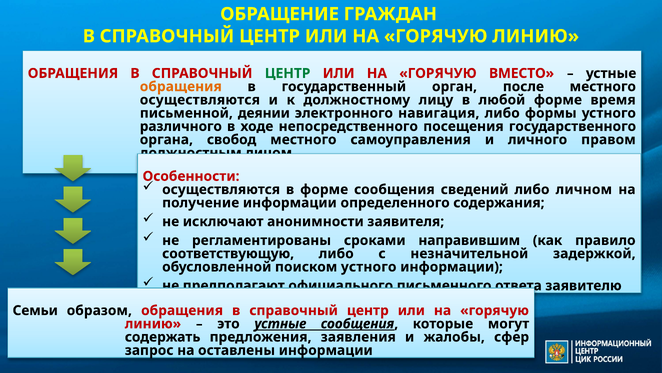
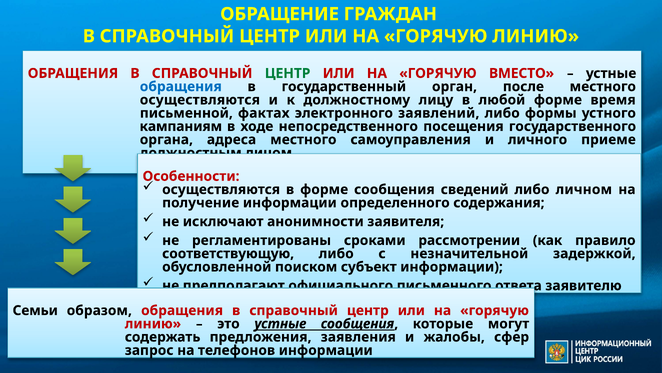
обращения colour: orange -> blue (181, 86)
деянии: деянии -> фактах (264, 113)
навигация: навигация -> заявлений (439, 113)
различного: различного -> кампаниям (181, 126)
свобод: свобод -> адреса (232, 139)
правом: правом -> приеме (608, 139)
направившим: направившим -> рассмотрении (469, 240)
поиском устного: устного -> субъект (369, 266)
оставлены: оставлены -> телефонов (237, 350)
